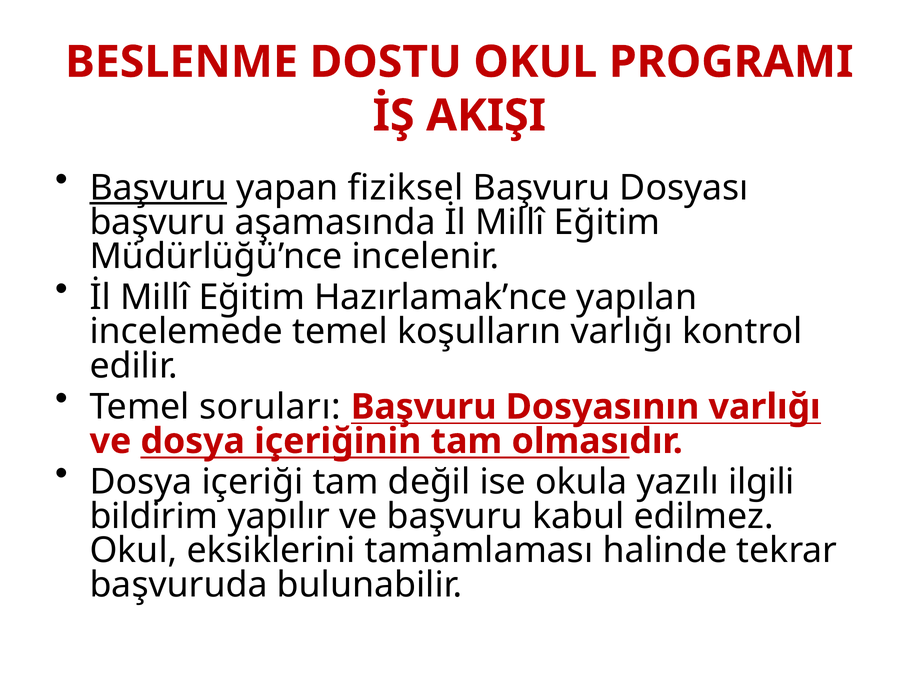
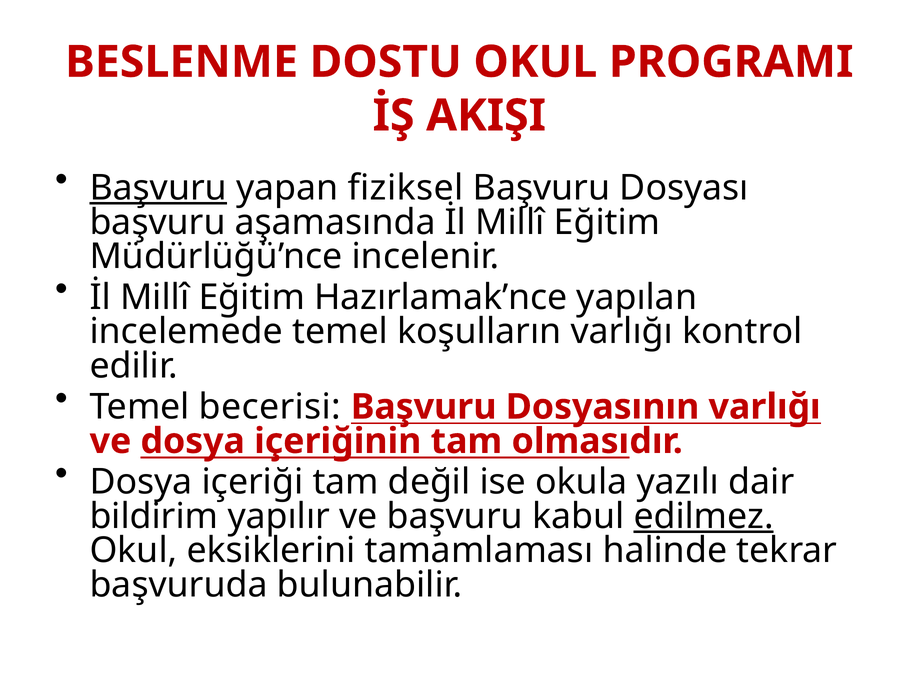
soruları: soruları -> becerisi (270, 407)
ilgili: ilgili -> dair (761, 482)
edilmez underline: none -> present (704, 517)
